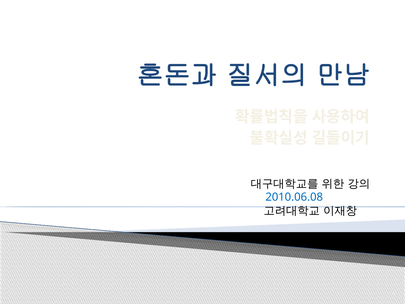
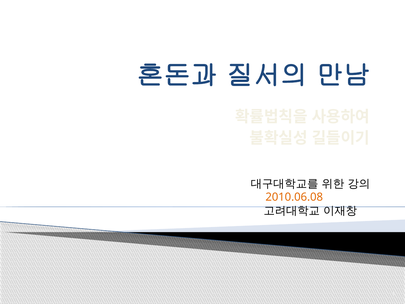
2010.06.08 colour: blue -> orange (294, 197)
